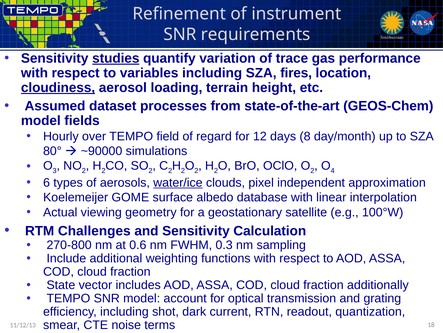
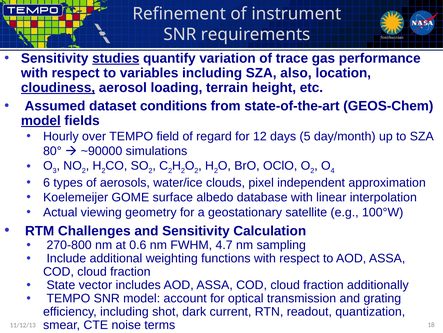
fires: fires -> also (296, 73)
processes: processes -> conditions (174, 106)
model underline: none -> present (41, 120)
8: 8 -> 5 (305, 136)
water/ice underline: present -> none (178, 182)
0.3: 0.3 -> 4.7 (224, 245)
